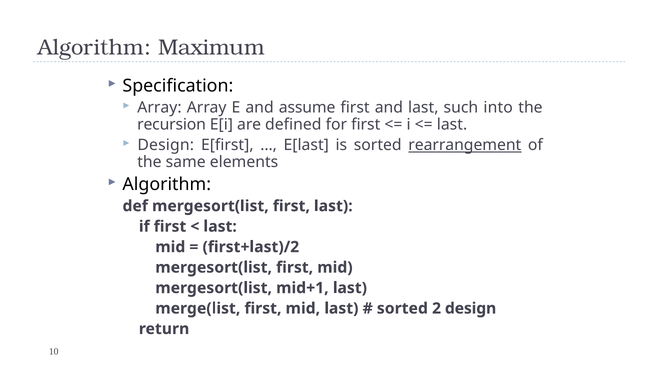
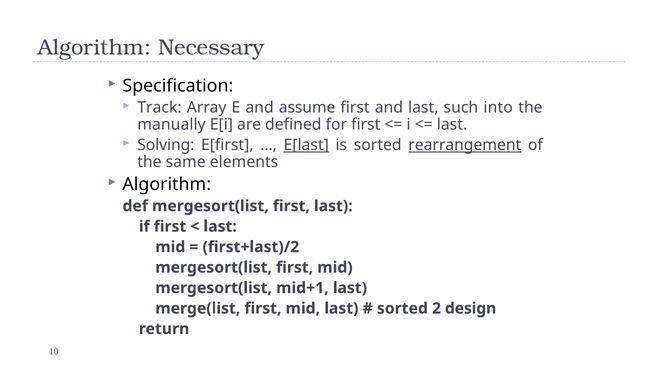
Maximum: Maximum -> Necessary (211, 48)
Array: Array -> Track (159, 108)
recursion: recursion -> manually (171, 125)
Design: Design -> Solving (166, 145)
E[last underline: none -> present (306, 145)
